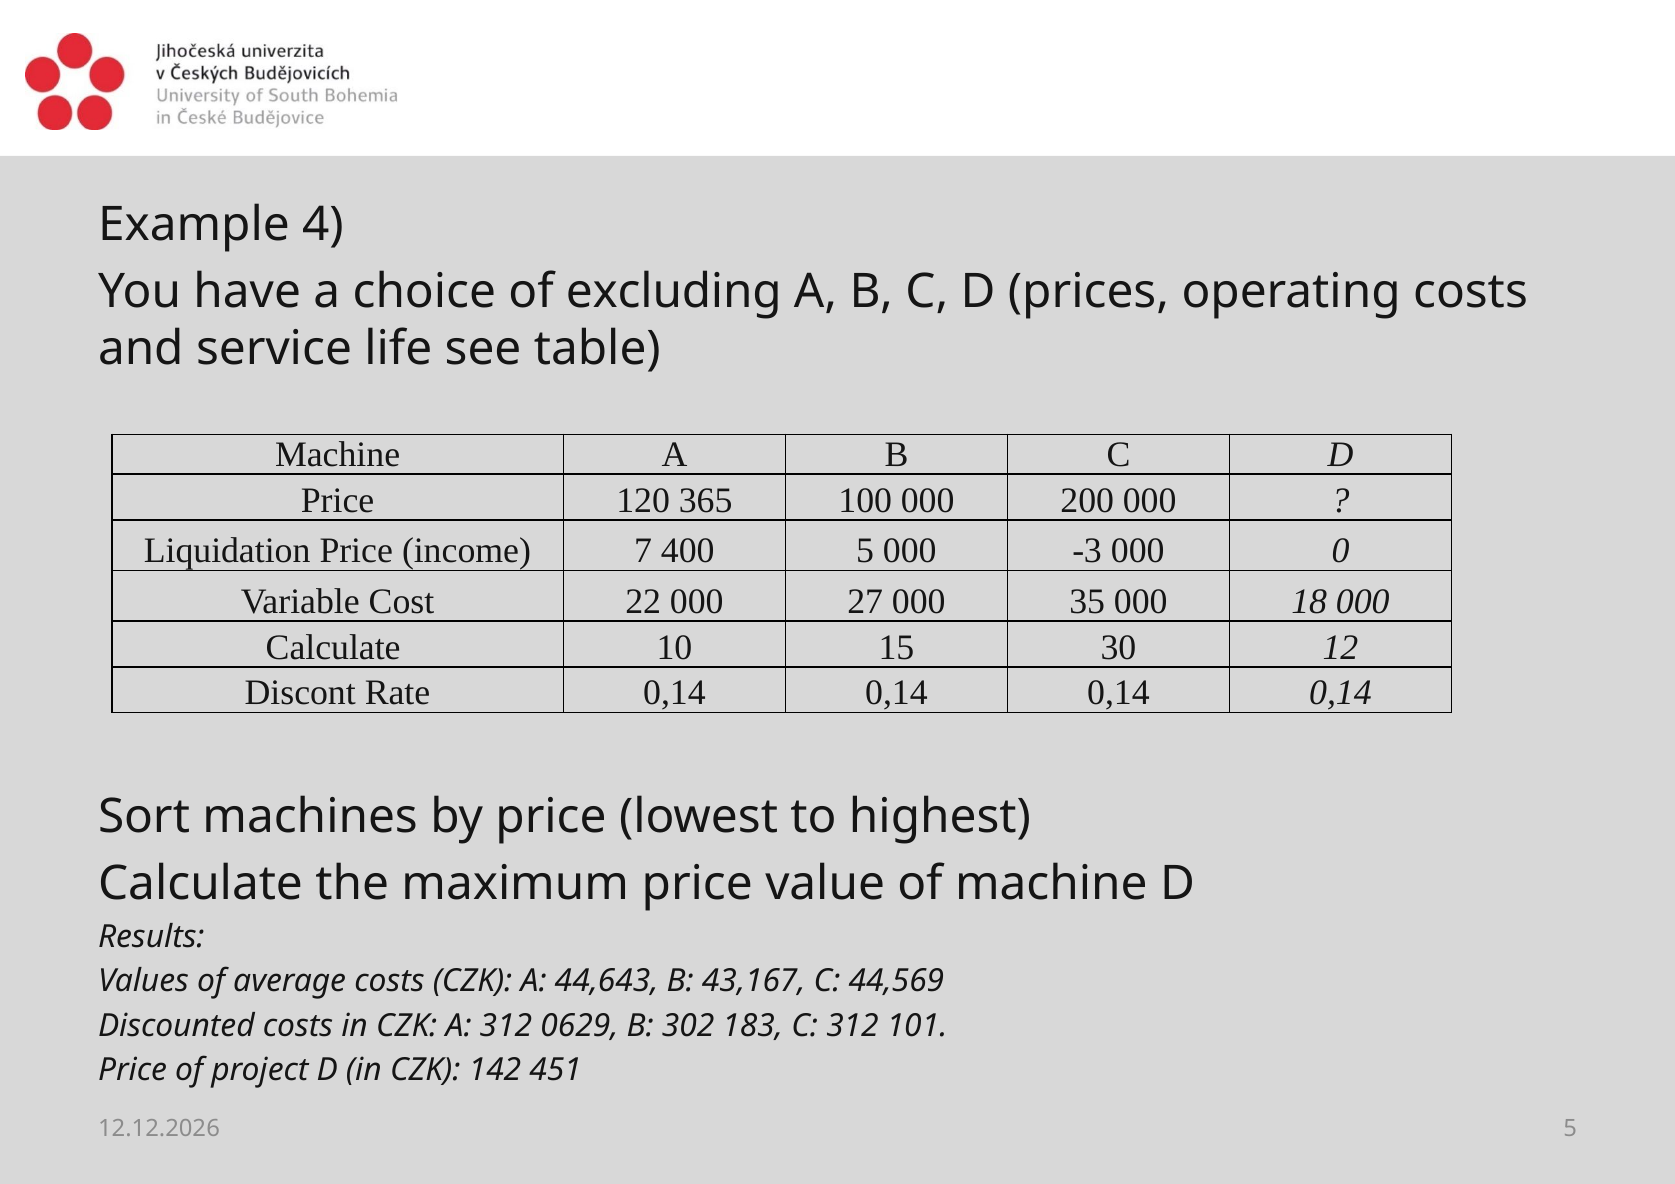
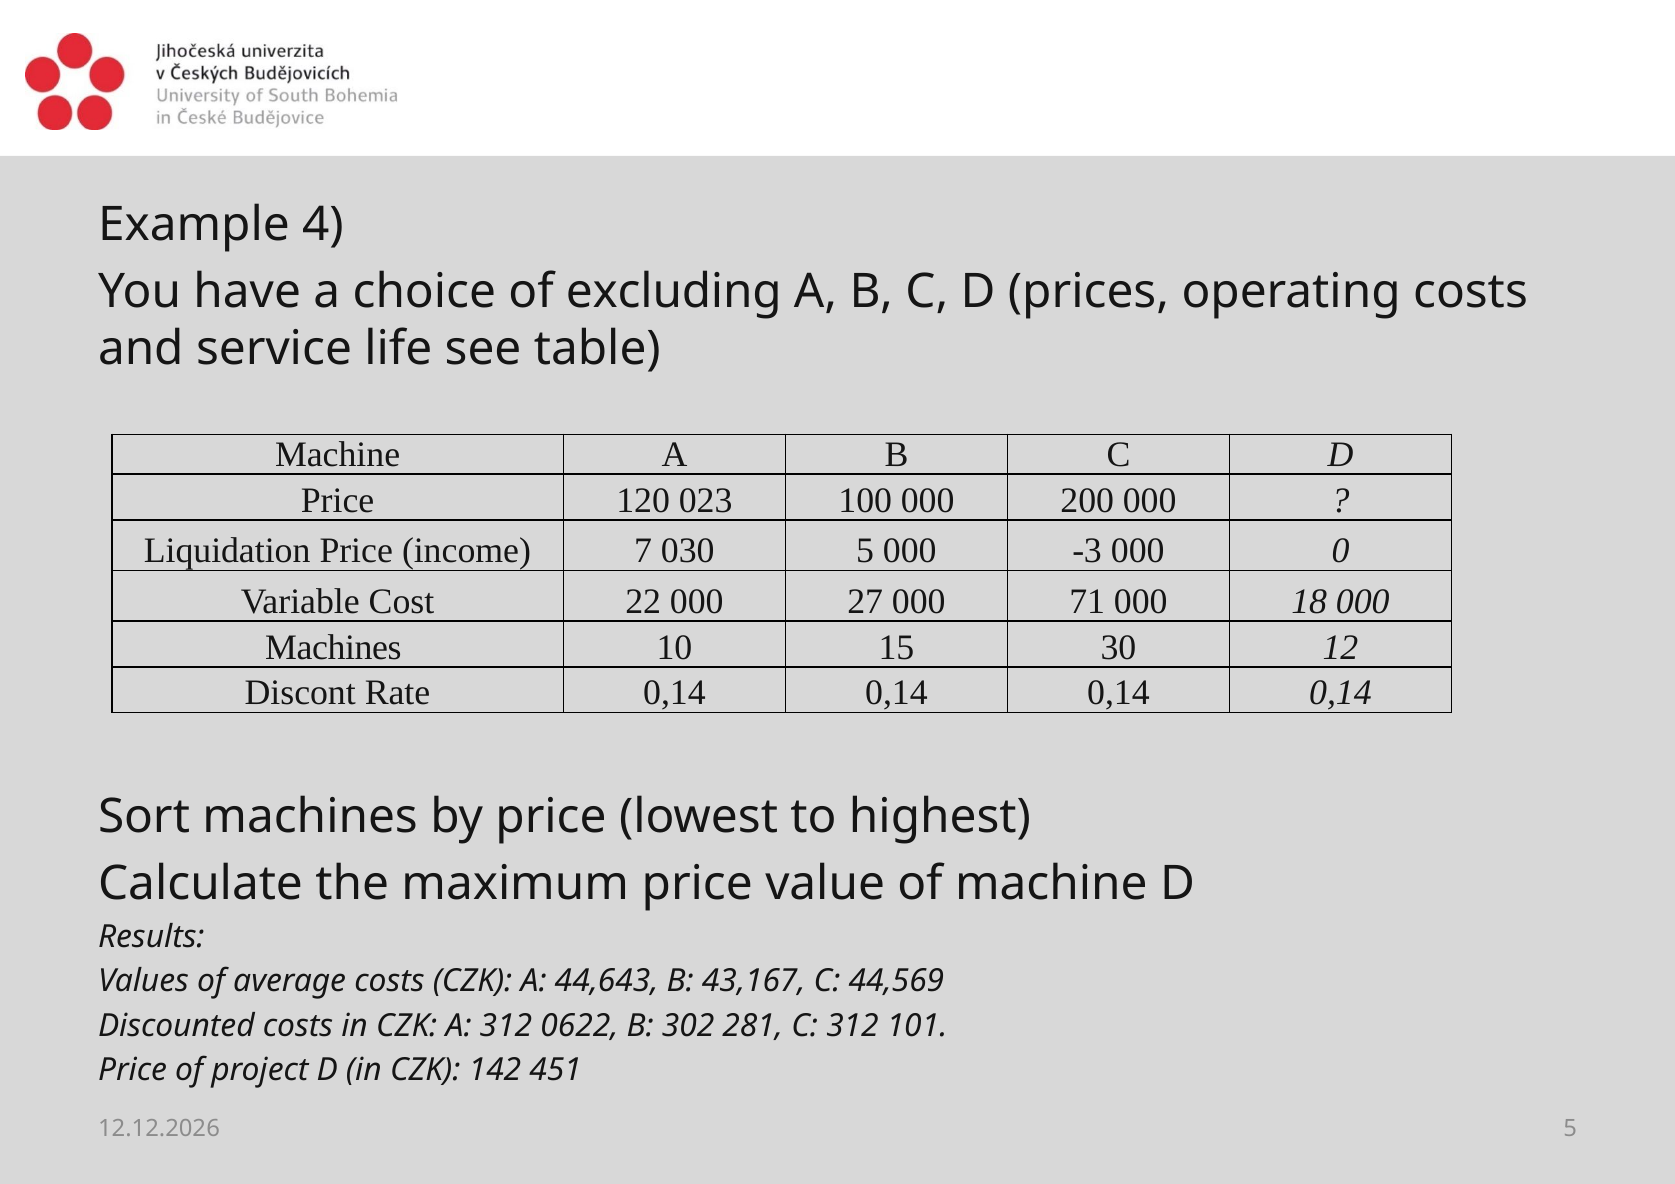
365: 365 -> 023 (706, 501)
400: 400 -> 030 (688, 551)
35: 35 -> 71 (1087, 602)
Calculate: Calculate -> Machines (333, 647)
0629: 0629 -> 0622 (579, 1026)
183: 183 -> 281 (753, 1026)
